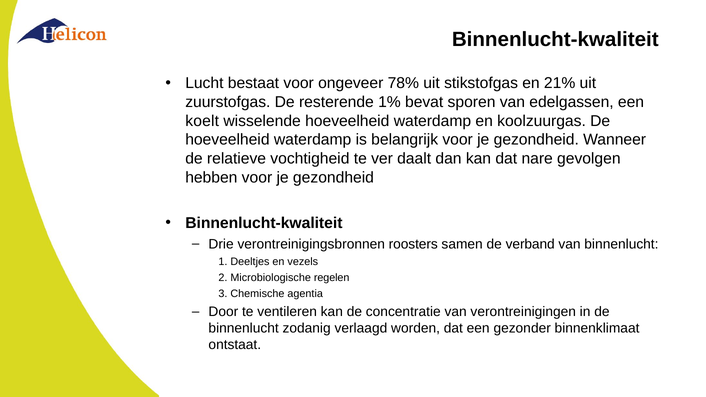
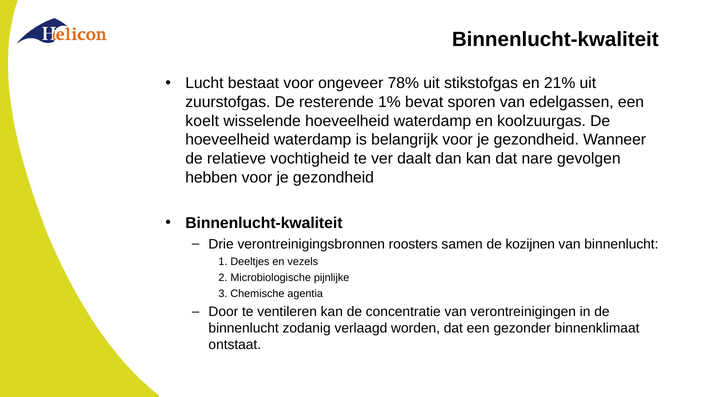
verband: verband -> kozijnen (530, 244)
regelen: regelen -> pijnlijke (332, 278)
